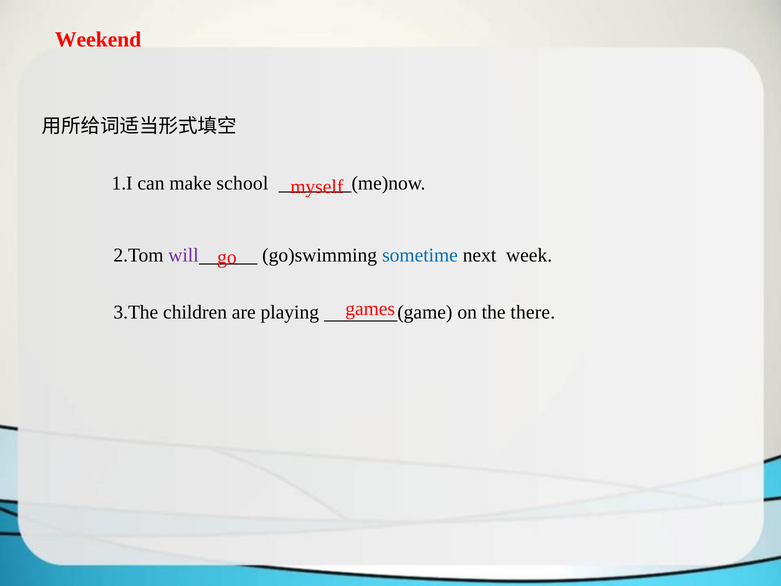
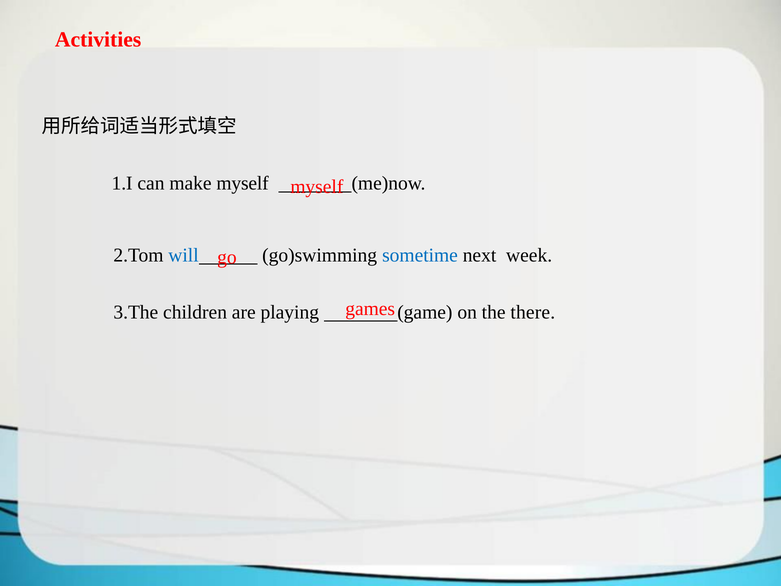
Weekend: Weekend -> Activities (98, 39)
make school: school -> myself (243, 183)
will colour: purple -> blue (184, 255)
